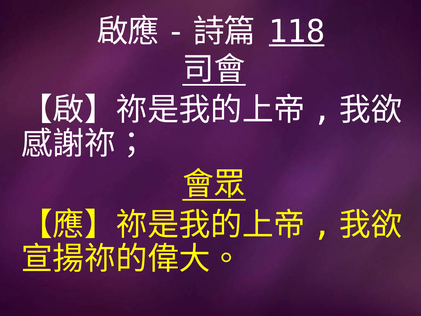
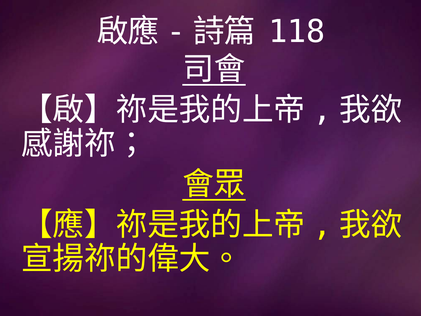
118 underline: present -> none (297, 32)
